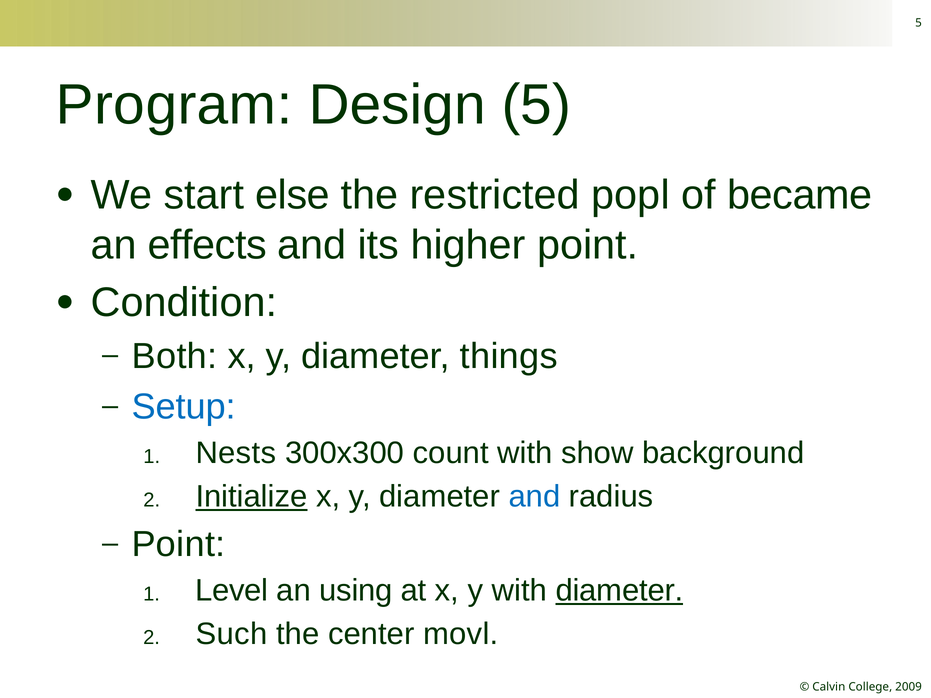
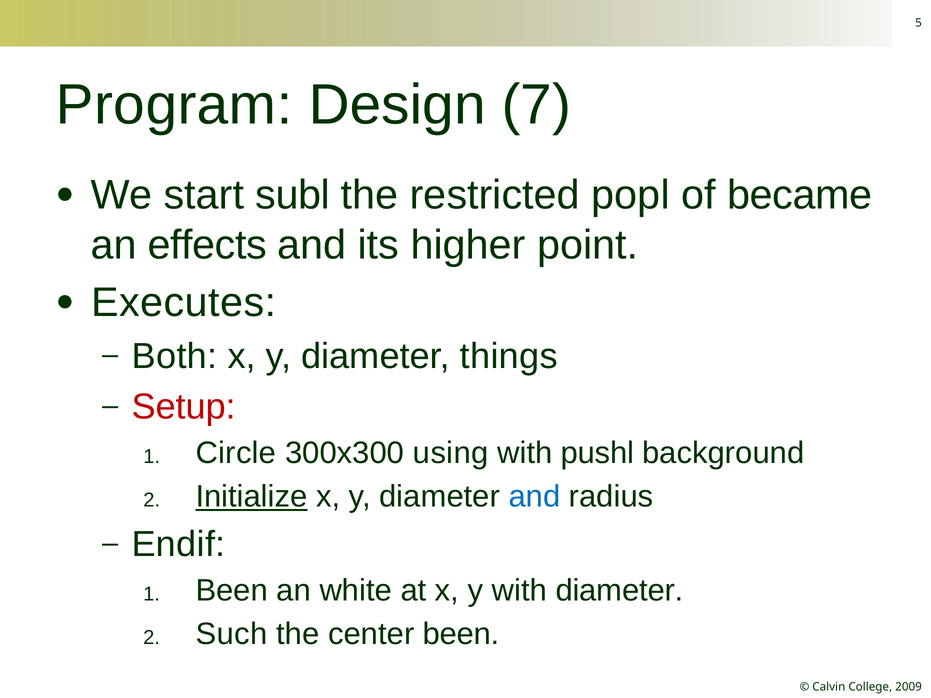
Design 5: 5 -> 7 (536, 105)
else: else -> subl (293, 195)
Condition: Condition -> Executes (184, 303)
Setup colour: blue -> red (184, 407)
Nests: Nests -> Circle (236, 453)
count: count -> using (451, 453)
show: show -> pushl (597, 453)
Point: Point -> Endif (179, 545)
1 Level: Level -> Been (232, 591)
using: using -> white (356, 591)
diameter underline: present -> none (619, 591)
center movl: movl -> been (461, 634)
